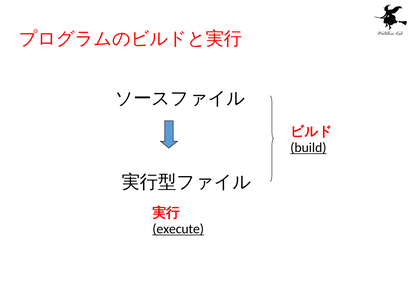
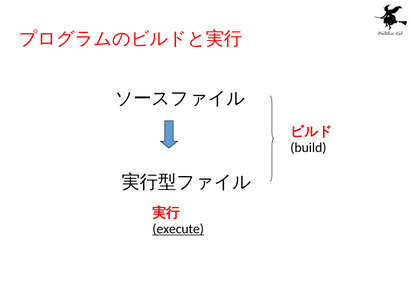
build underline: present -> none (308, 148)
